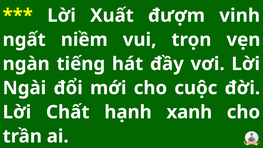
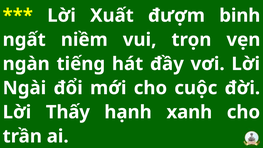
vinh: vinh -> binh (240, 16)
Chất: Chất -> Thấy (68, 112)
